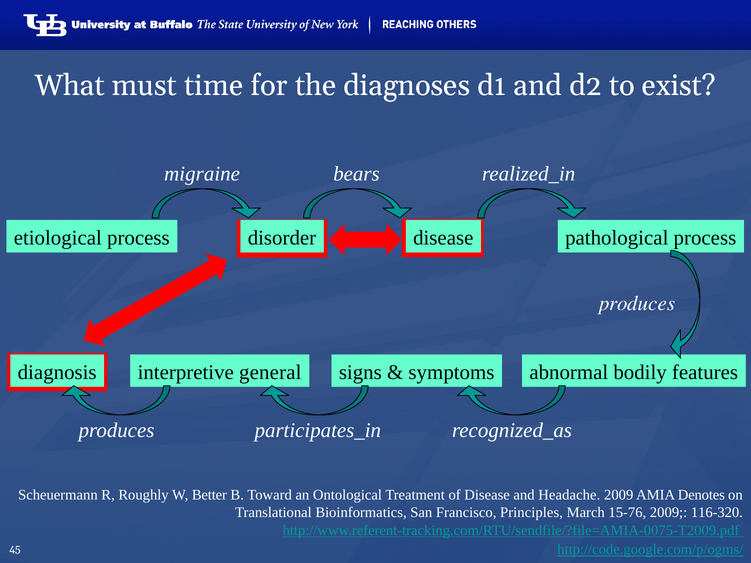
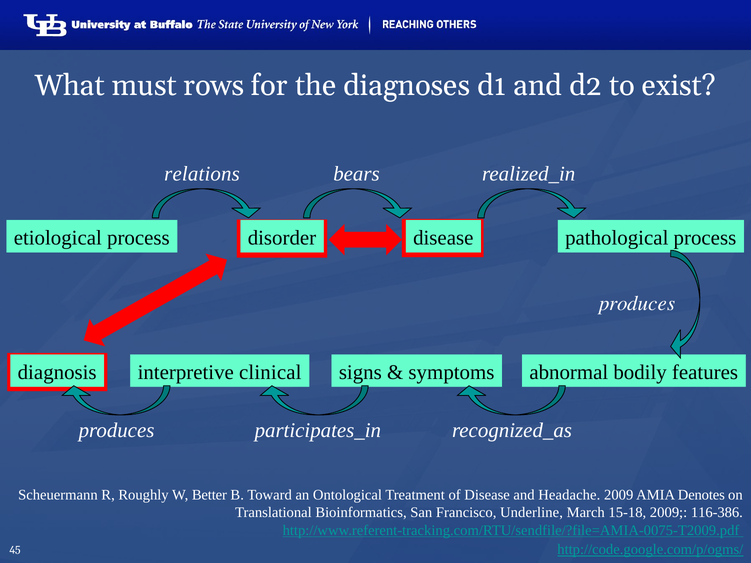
time: time -> rows (214, 86)
migraine: migraine -> relations (202, 174)
general: general -> clinical (270, 372)
Principles: Principles -> Underline (532, 513)
15-76: 15-76 -> 15-18 (627, 513)
116-320: 116-320 -> 116-386 (717, 513)
